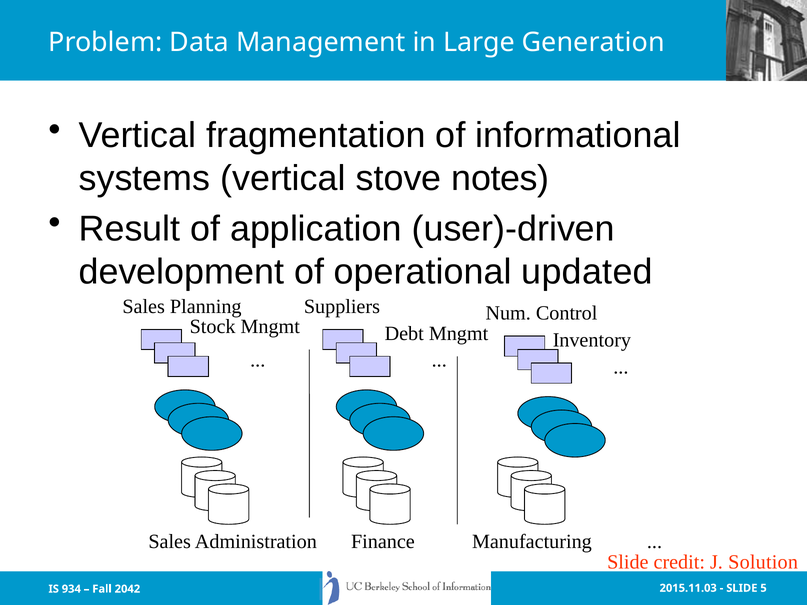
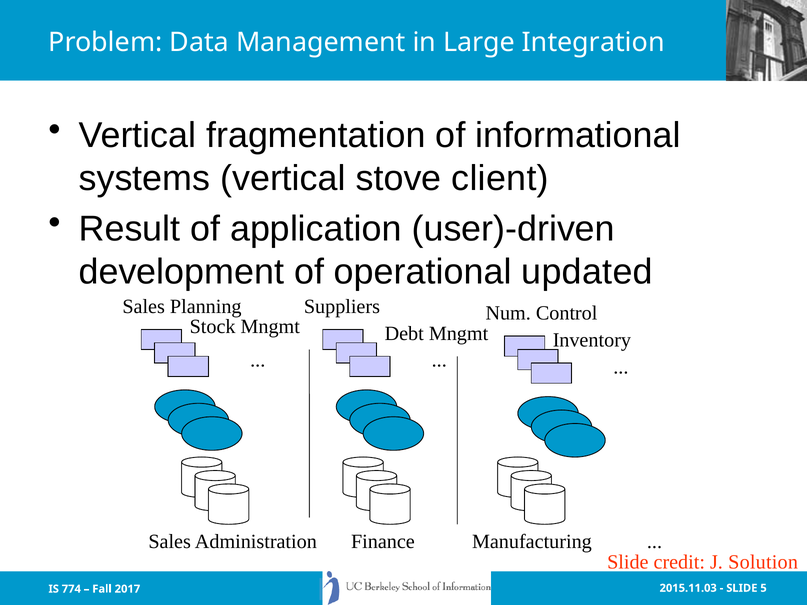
Generation: Generation -> Integration (593, 42)
notes: notes -> client (500, 179)
934: 934 -> 774 (71, 589)
2042: 2042 -> 2017 (127, 589)
